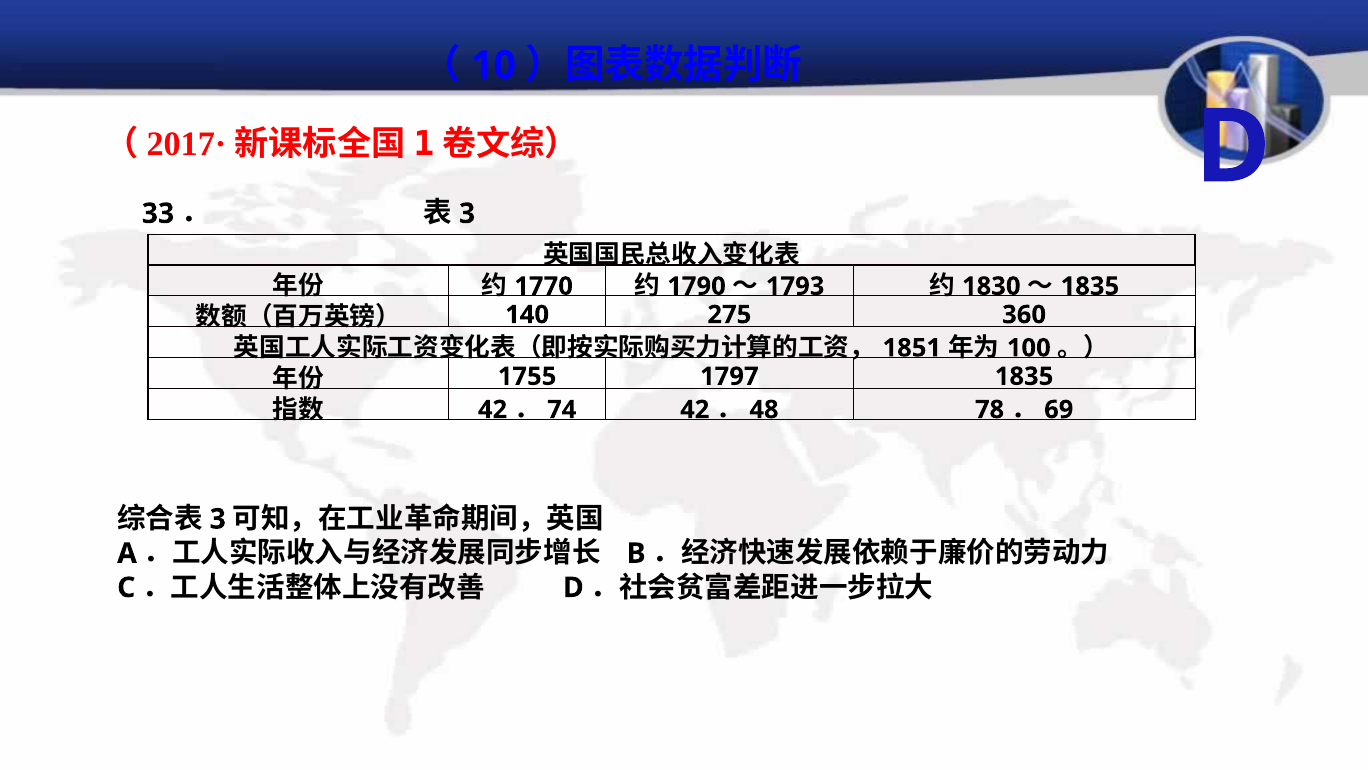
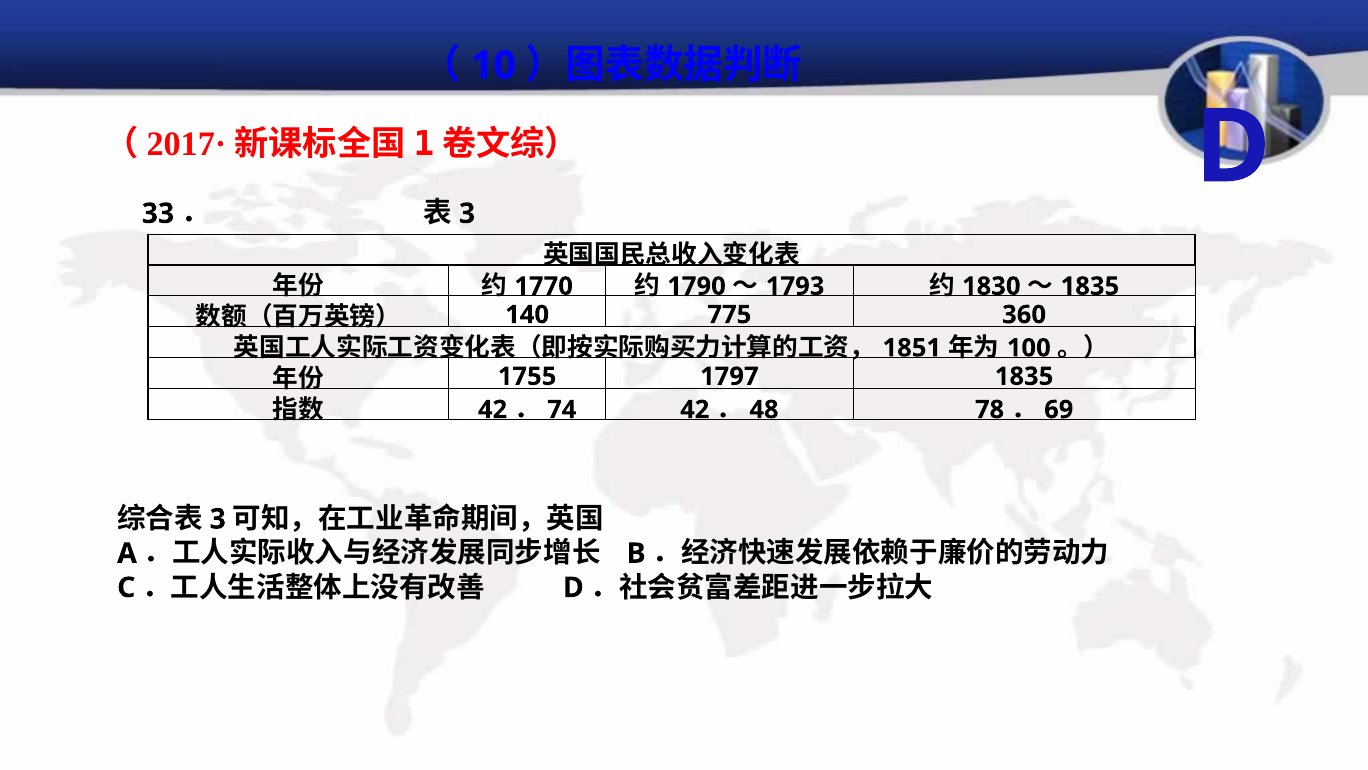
275: 275 -> 775 (729, 315)
